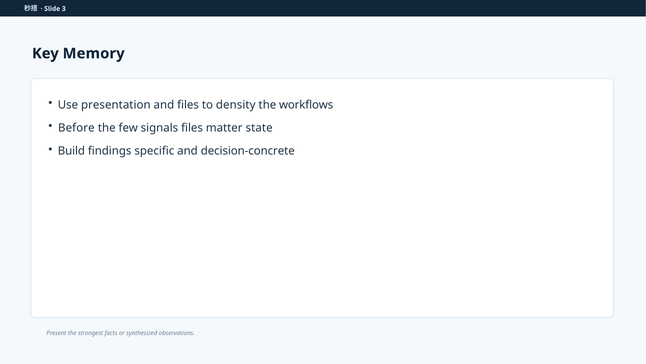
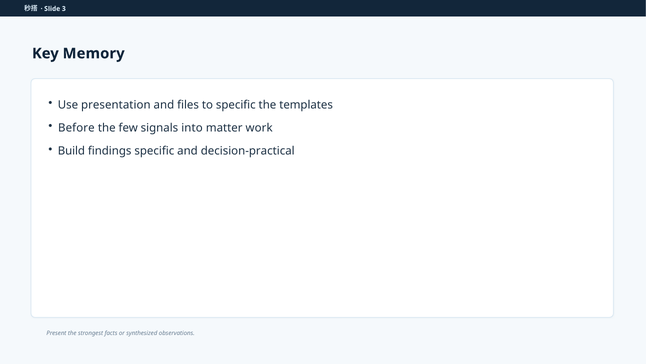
to density: density -> specific (236, 105)
workflows: workflows -> templates (306, 105)
signals files: files -> into (192, 128)
state: state -> work (259, 128)
decision-concrete: decision-concrete -> decision-practical (248, 151)
